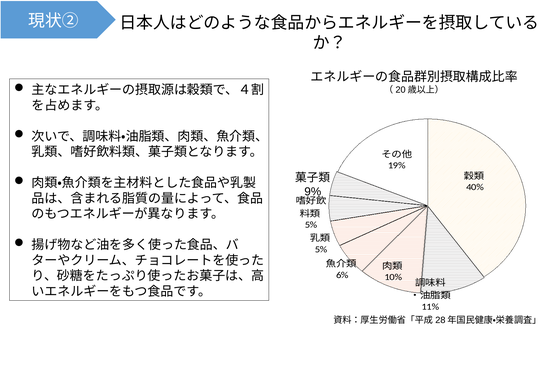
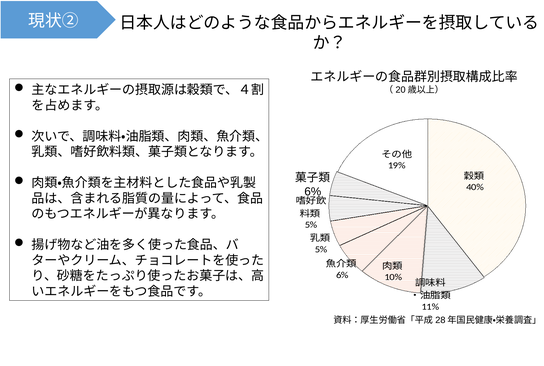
9%: 9% -> 6% (313, 192)
